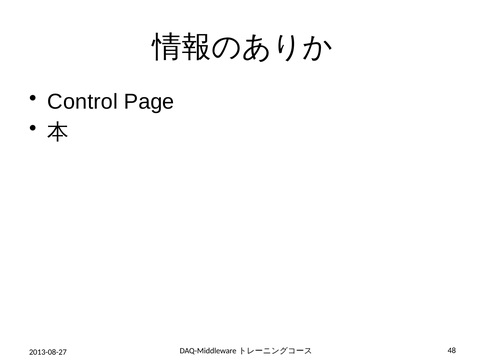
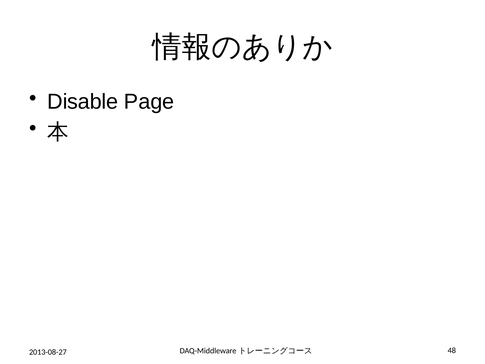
Control: Control -> Disable (83, 102)
